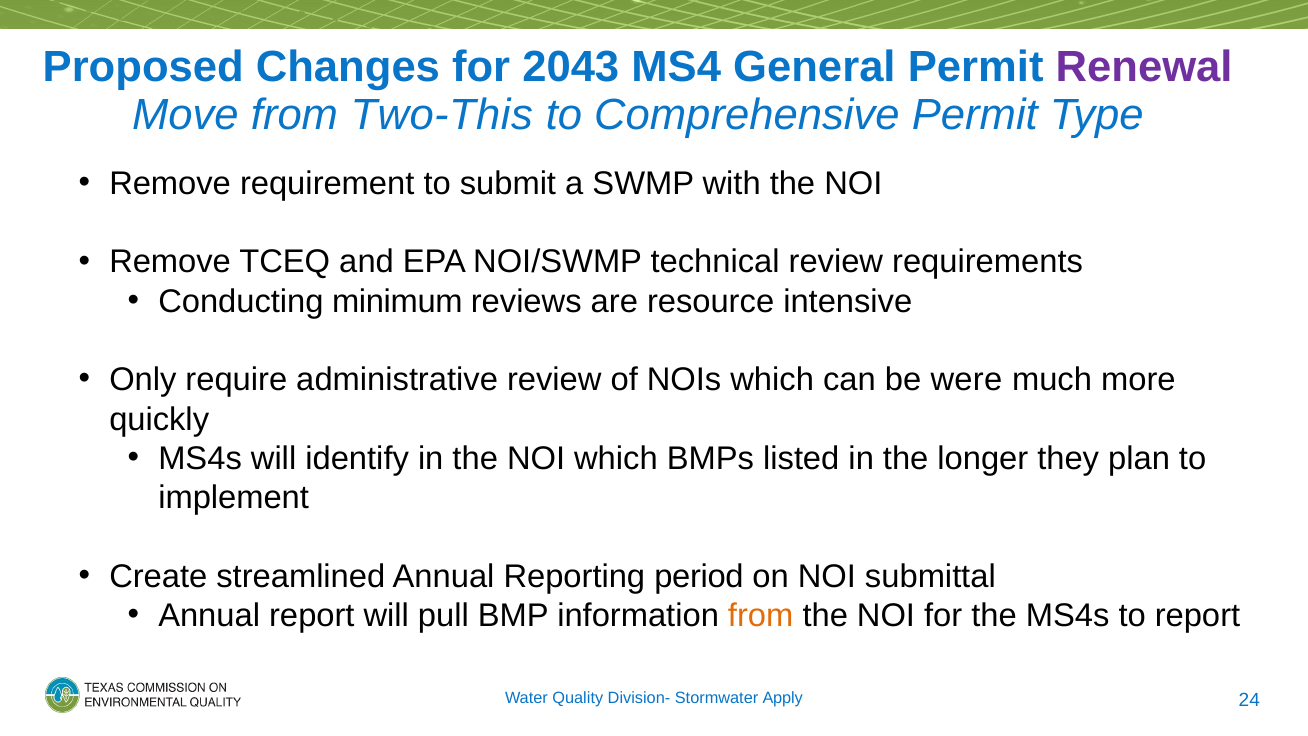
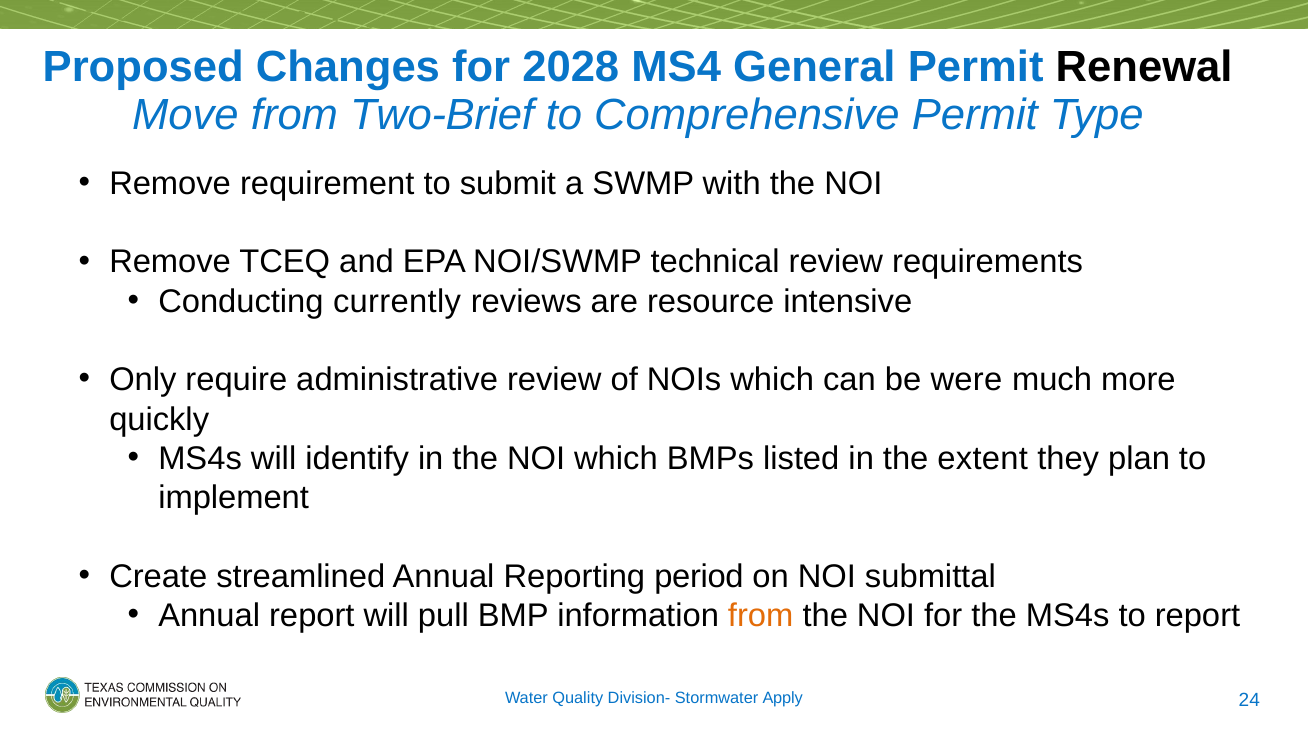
2043: 2043 -> 2028 (571, 68)
Renewal colour: purple -> black (1144, 68)
Two-This: Two-This -> Two-Brief (442, 115)
minimum: minimum -> currently (397, 301)
longer: longer -> extent (983, 458)
